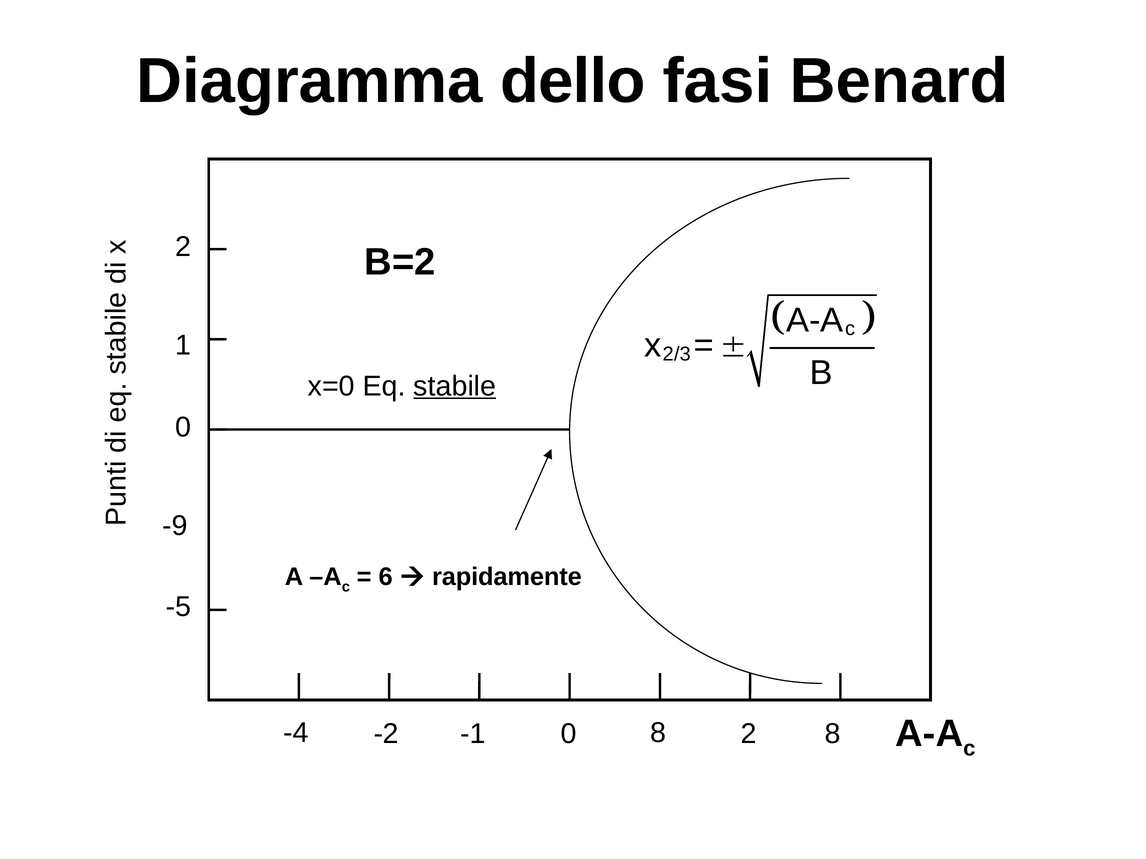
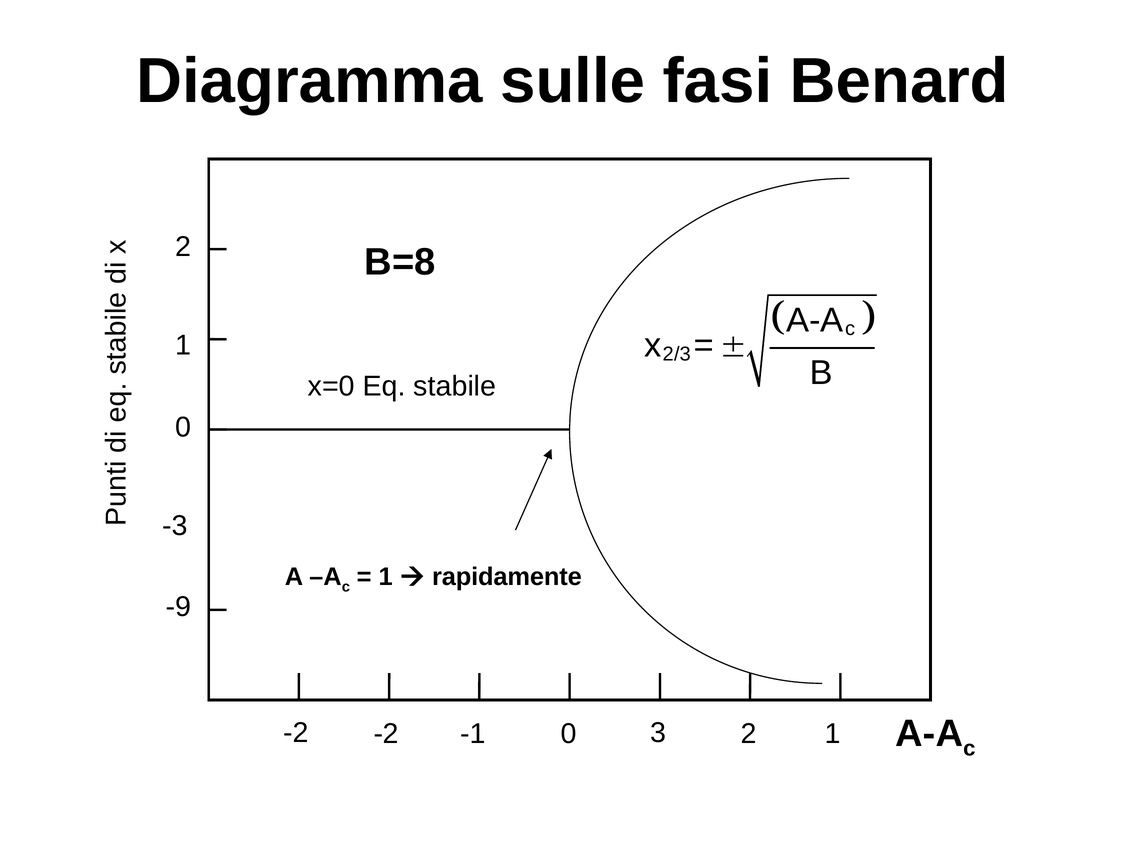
dello: dello -> sulle (573, 81)
B=2: B=2 -> B=8 (400, 262)
stabile underline: present -> none (455, 386)
-9: -9 -> -3 (175, 526)
6: 6 -> 1 (386, 577)
-5: -5 -> -9 (179, 607)
-4: -4 -> -2 (296, 733)
0 8: 8 -> 3 (658, 733)
2 8: 8 -> 1 (833, 734)
